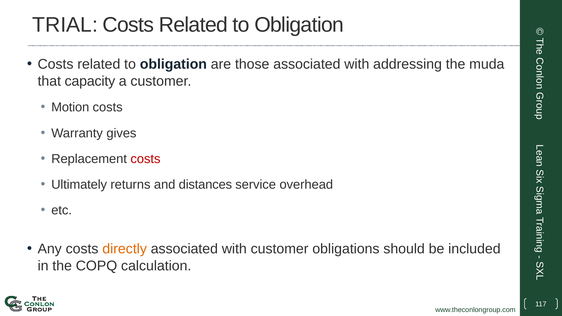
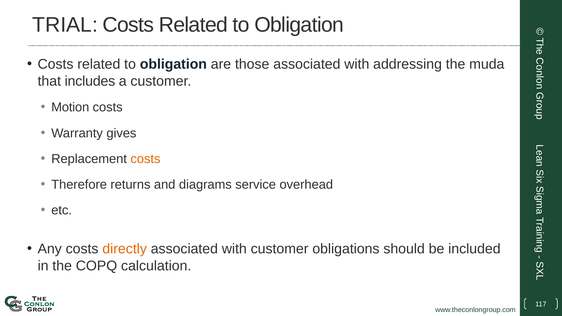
capacity: capacity -> includes (90, 81)
costs colour: red -> orange (145, 159)
Ultimately: Ultimately -> Therefore (79, 185)
distances: distances -> diagrams (205, 185)
